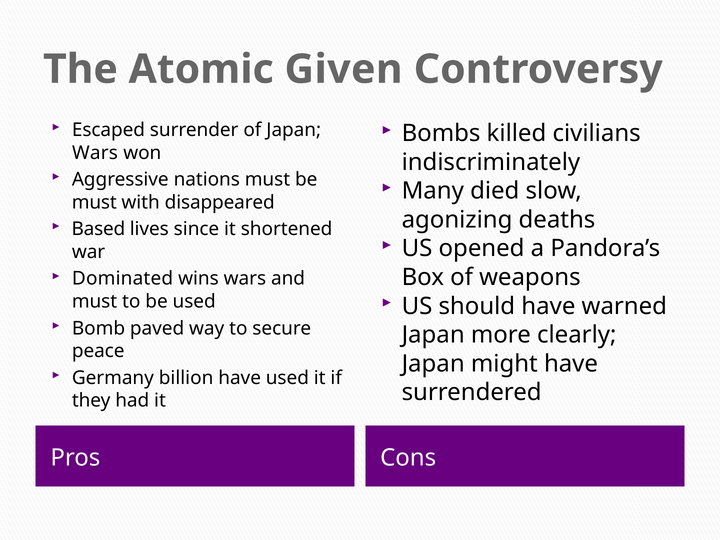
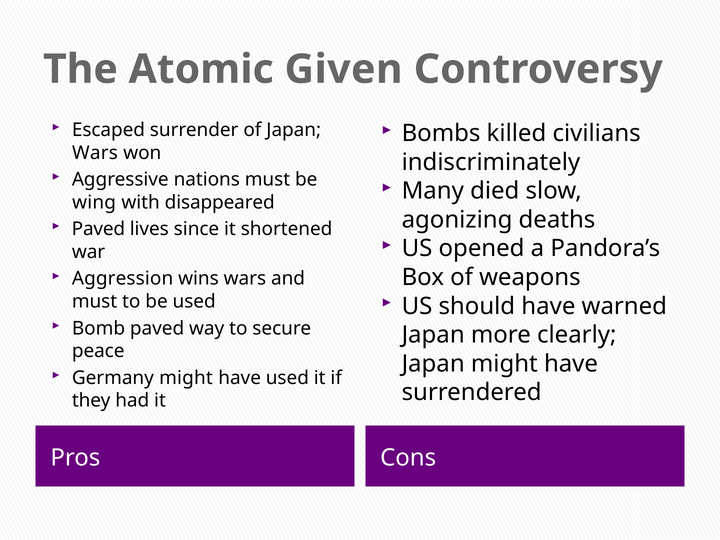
must: must -> wing (94, 202)
Based: Based -> Paved (98, 229)
Dominated: Dominated -> Aggression (123, 279)
Germany billion: billion -> might (186, 378)
